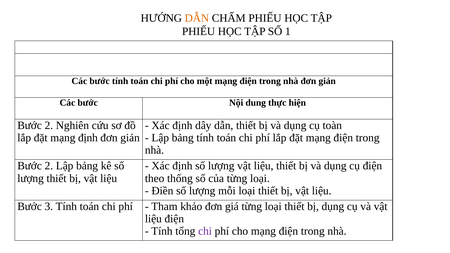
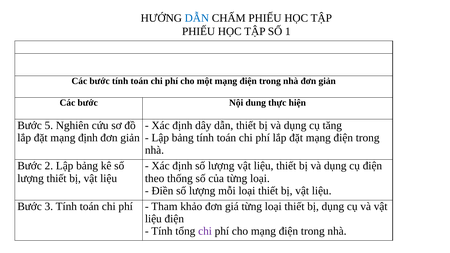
DẪN colour: orange -> blue (197, 18)
2: 2 -> 5 (49, 125)
toàn: toàn -> tăng (332, 125)
